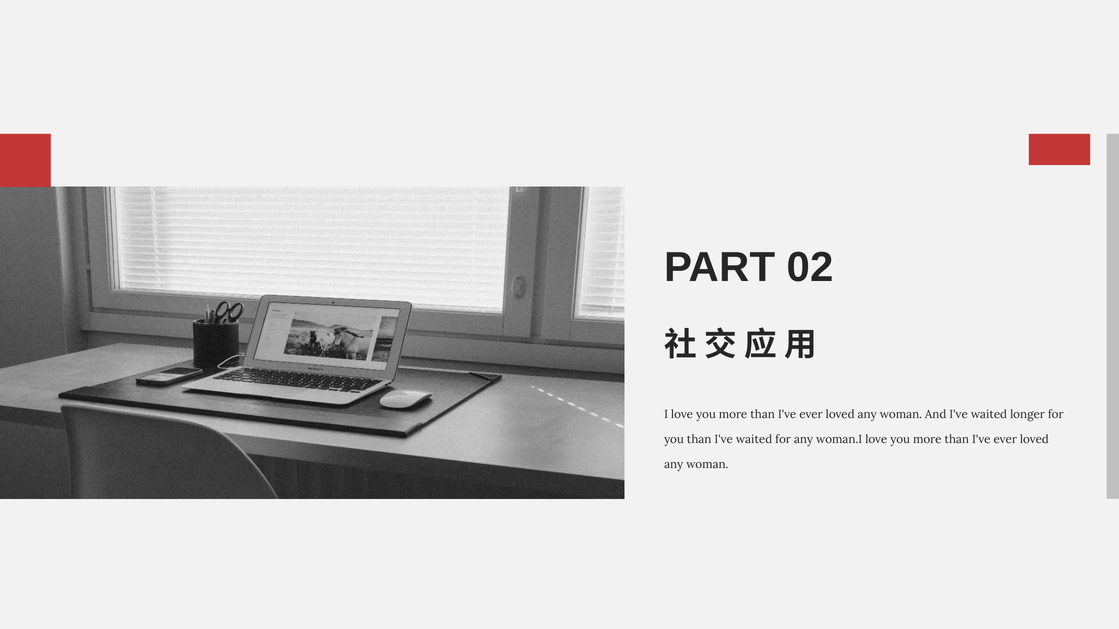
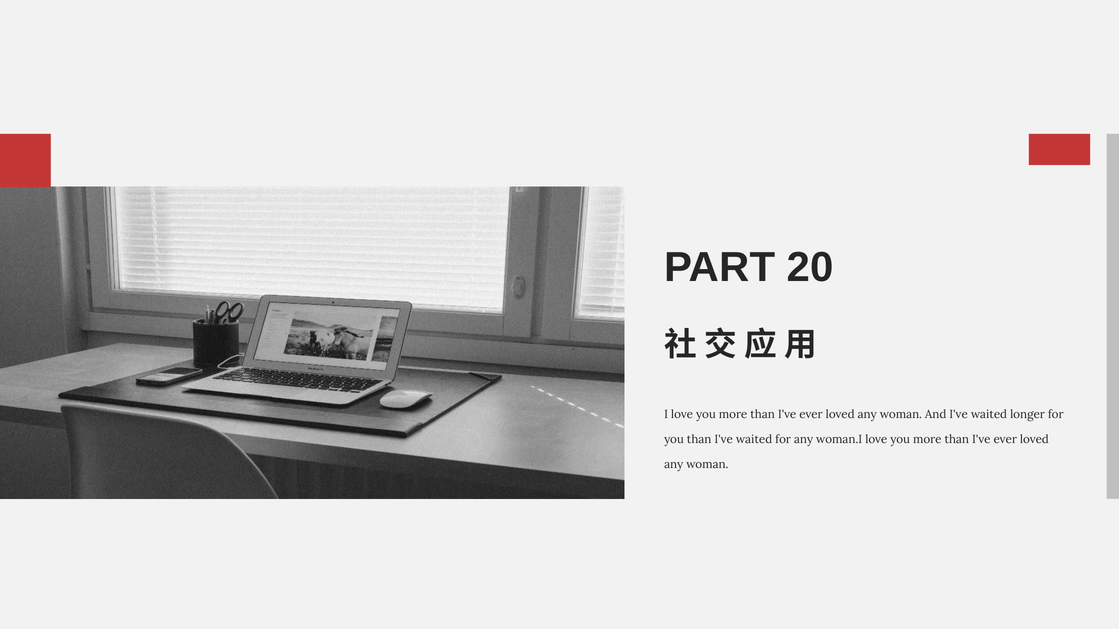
02: 02 -> 20 (810, 267)
